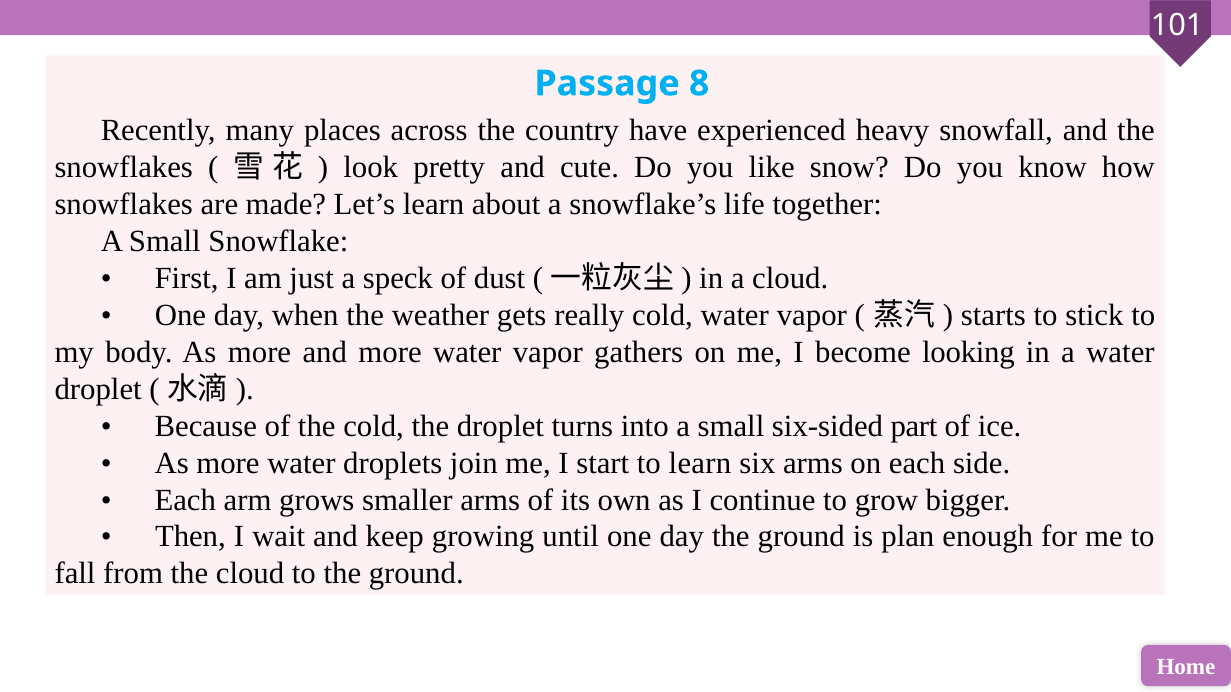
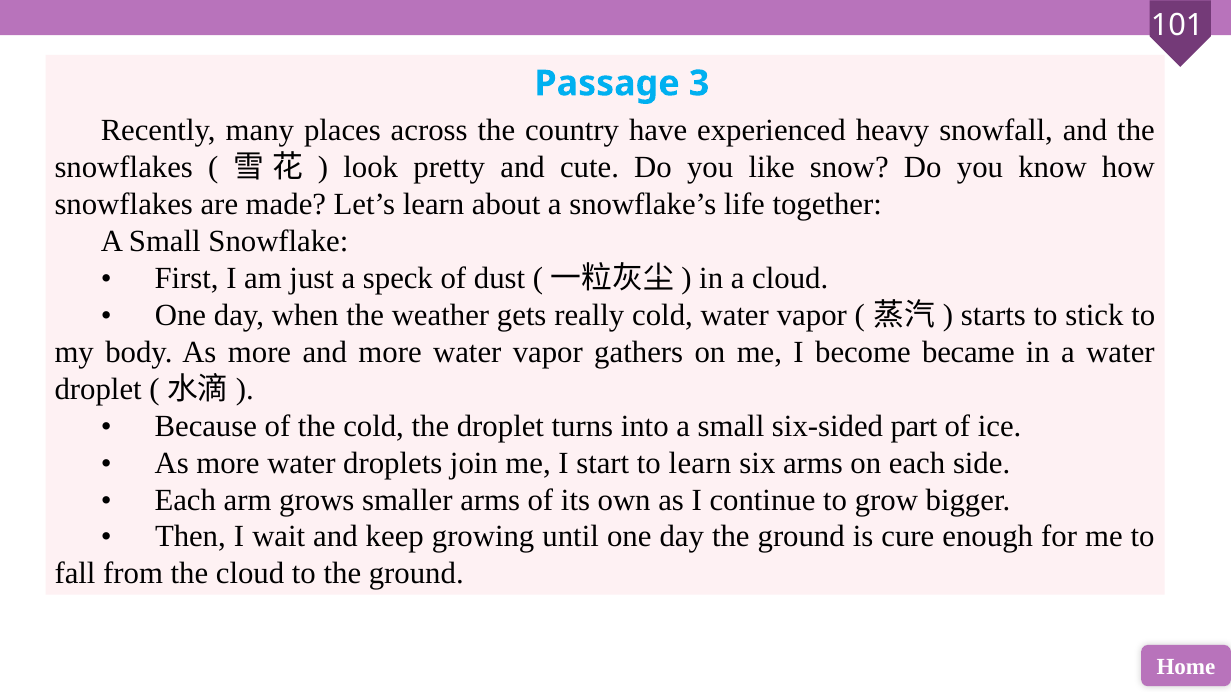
8: 8 -> 3 (699, 84)
looking: looking -> became (968, 352)
plan: plan -> cure (908, 537)
